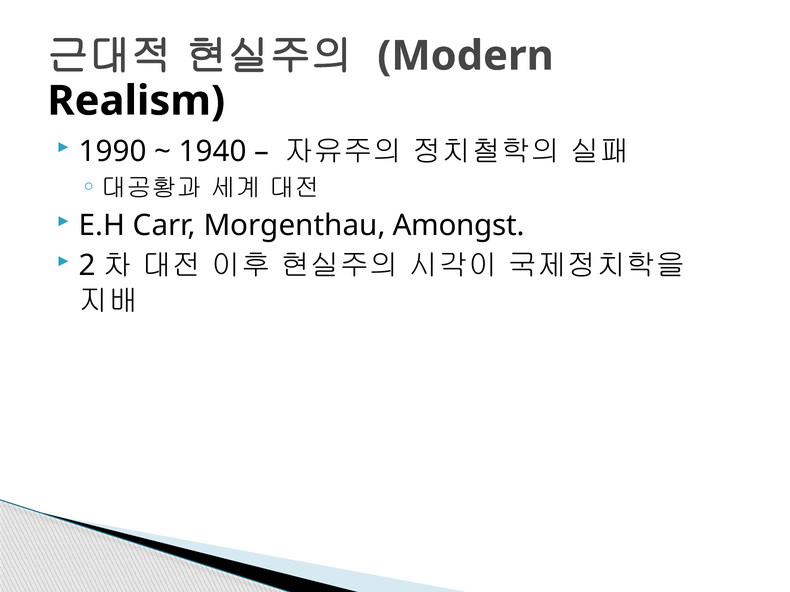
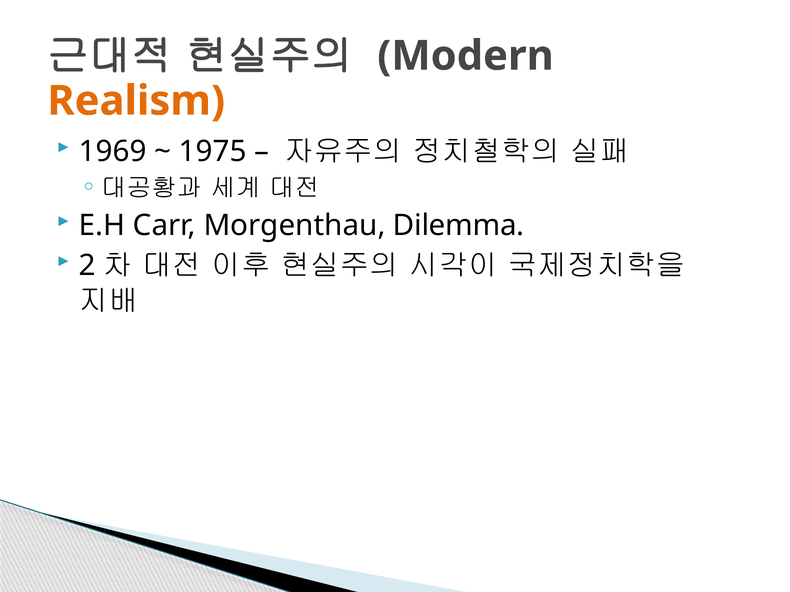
Realism colour: black -> orange (136, 101)
1990: 1990 -> 1969 (113, 152)
1940: 1940 -> 1975 (213, 152)
Amongst: Amongst -> Dilemma (459, 226)
